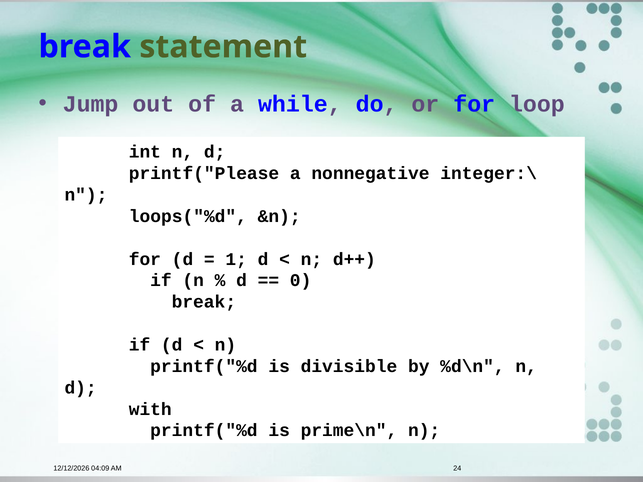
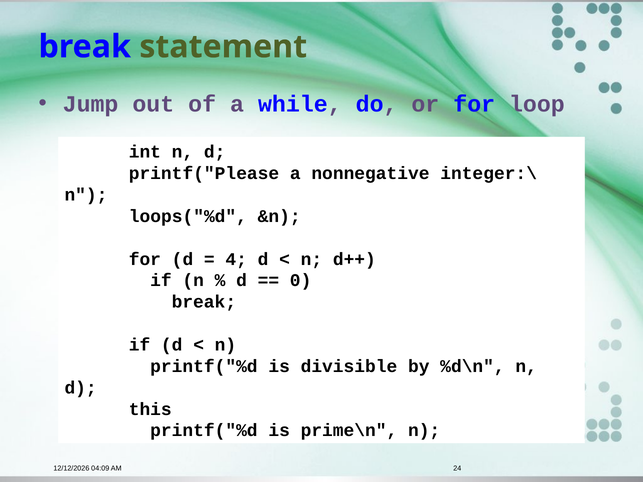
1: 1 -> 4 (236, 259)
with: with -> this (150, 409)
